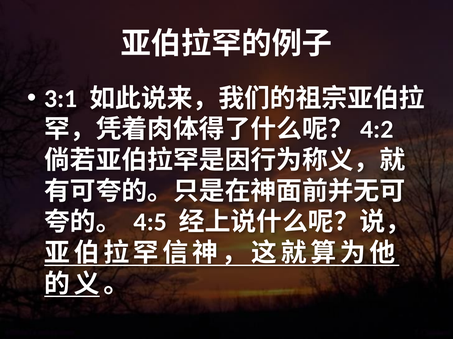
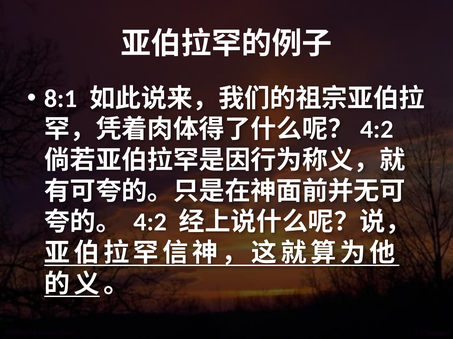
3:1: 3:1 -> 8:1 (61, 99)
4:5: 4:5 -> 4:2 (150, 223)
